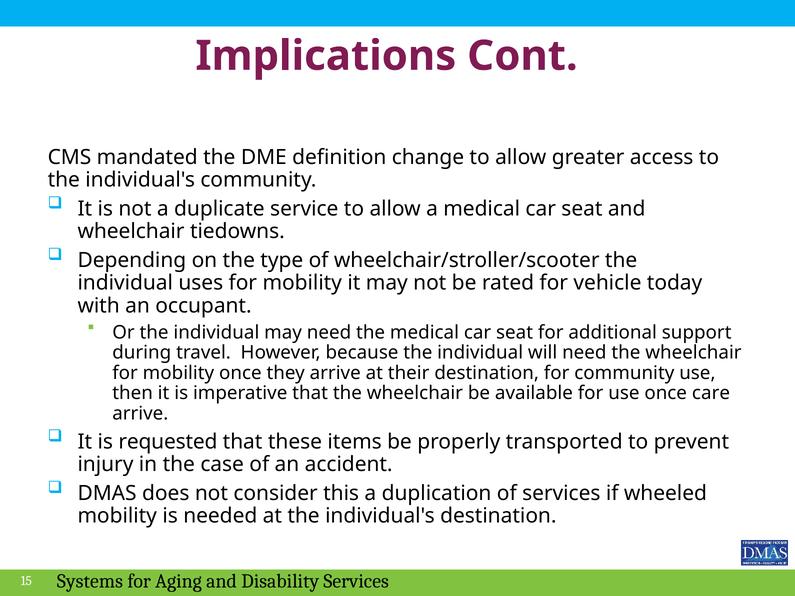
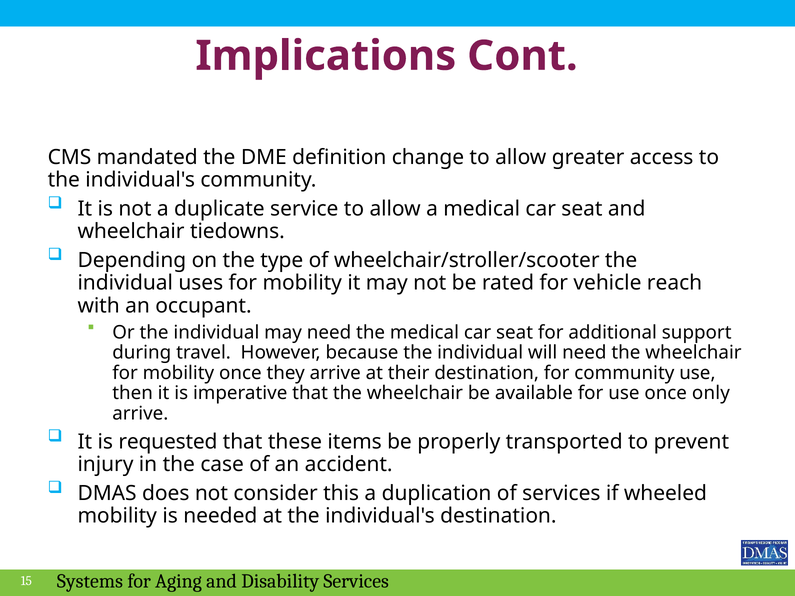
today: today -> reach (675, 283)
care: care -> only (711, 393)
